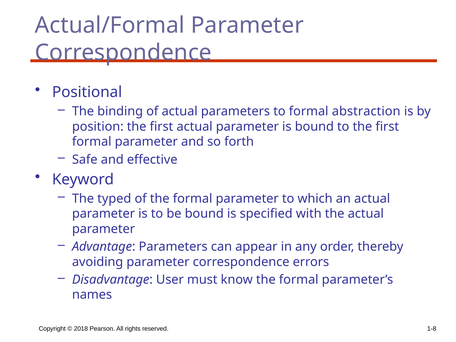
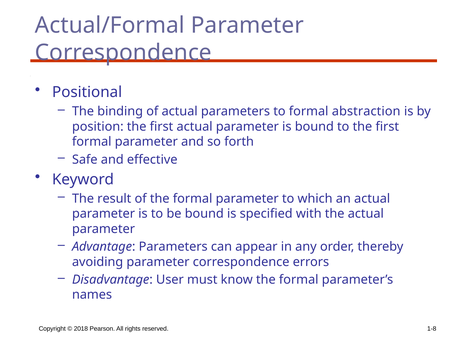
typed: typed -> result (114, 199)
